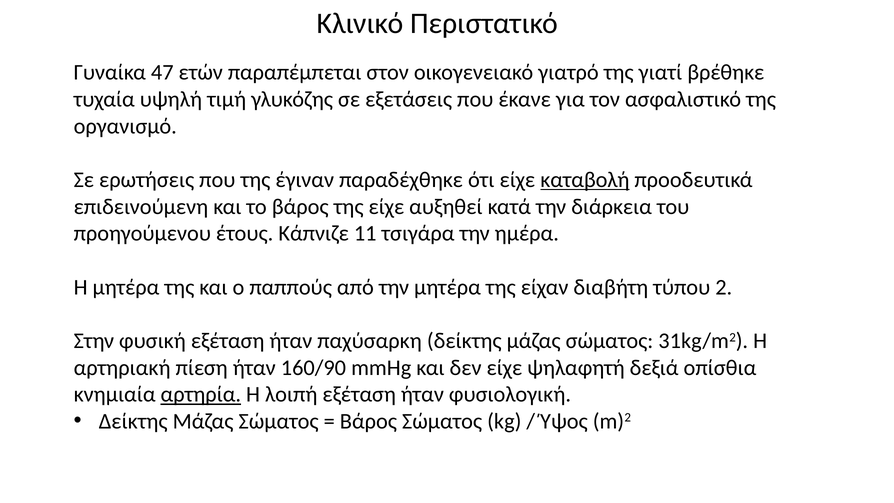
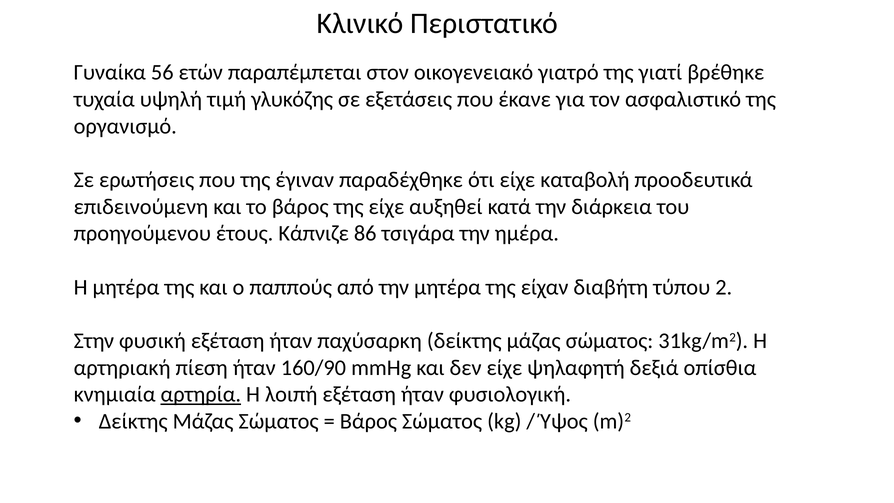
47: 47 -> 56 (162, 73)
καταβολή underline: present -> none (585, 180)
11: 11 -> 86 (365, 233)
